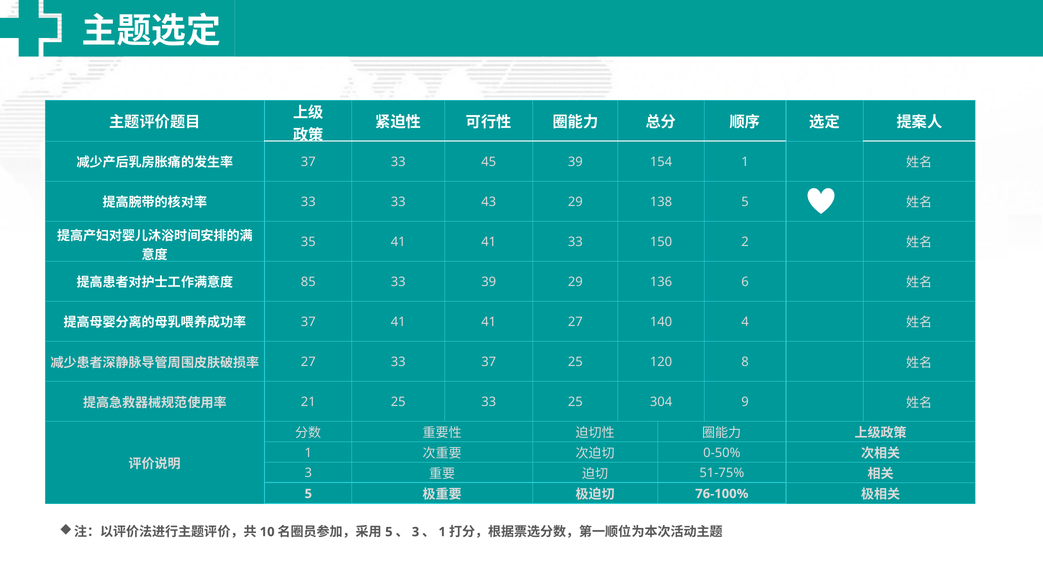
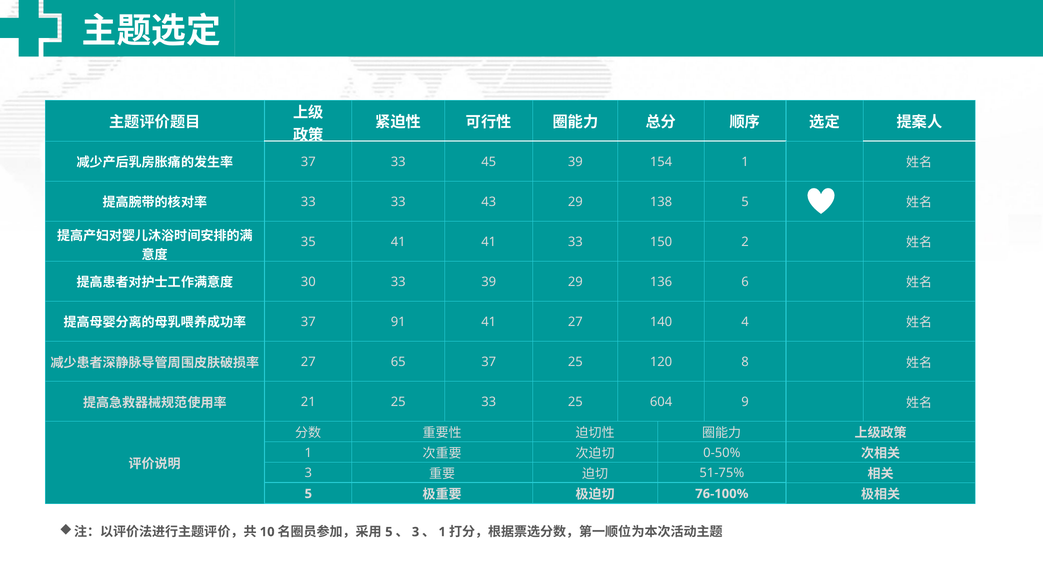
85: 85 -> 30 (308, 282)
37 41: 41 -> 91 (398, 322)
27 33: 33 -> 65 (398, 362)
304: 304 -> 604 (661, 402)
